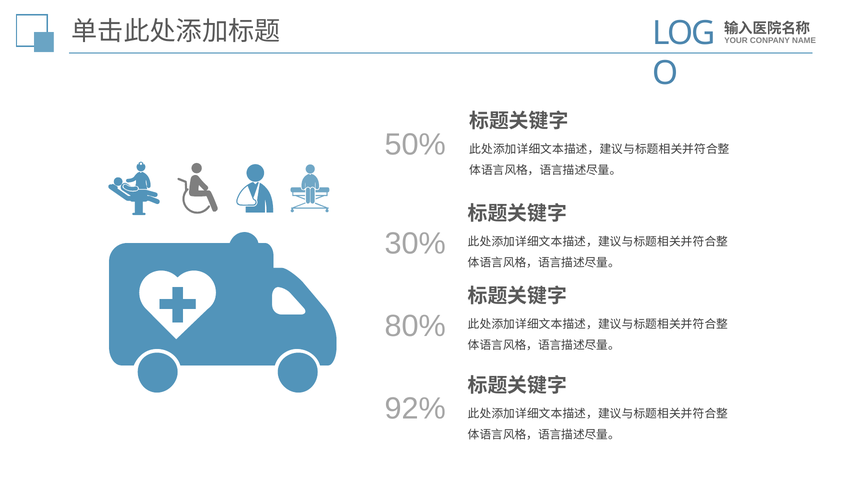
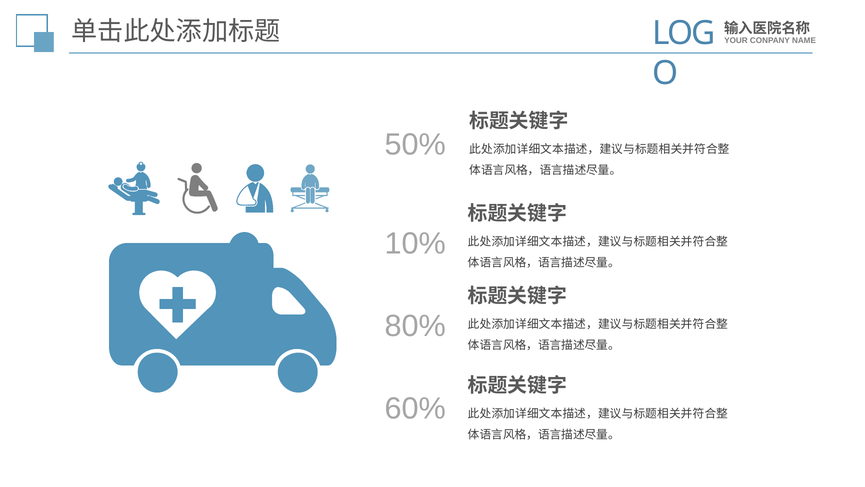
30%: 30% -> 10% (415, 243)
92%: 92% -> 60% (415, 408)
